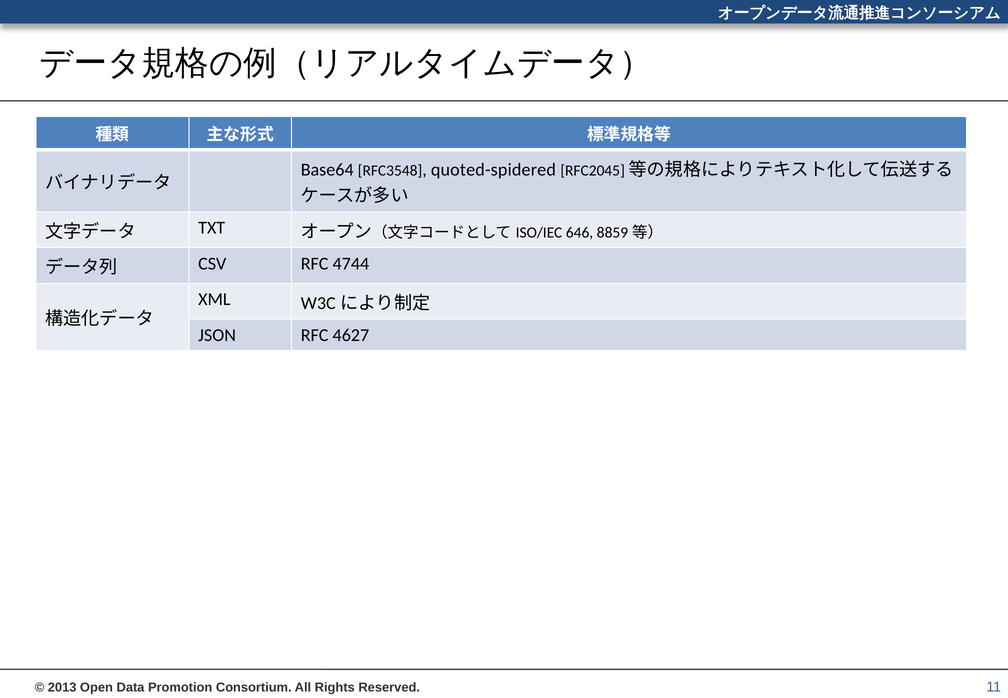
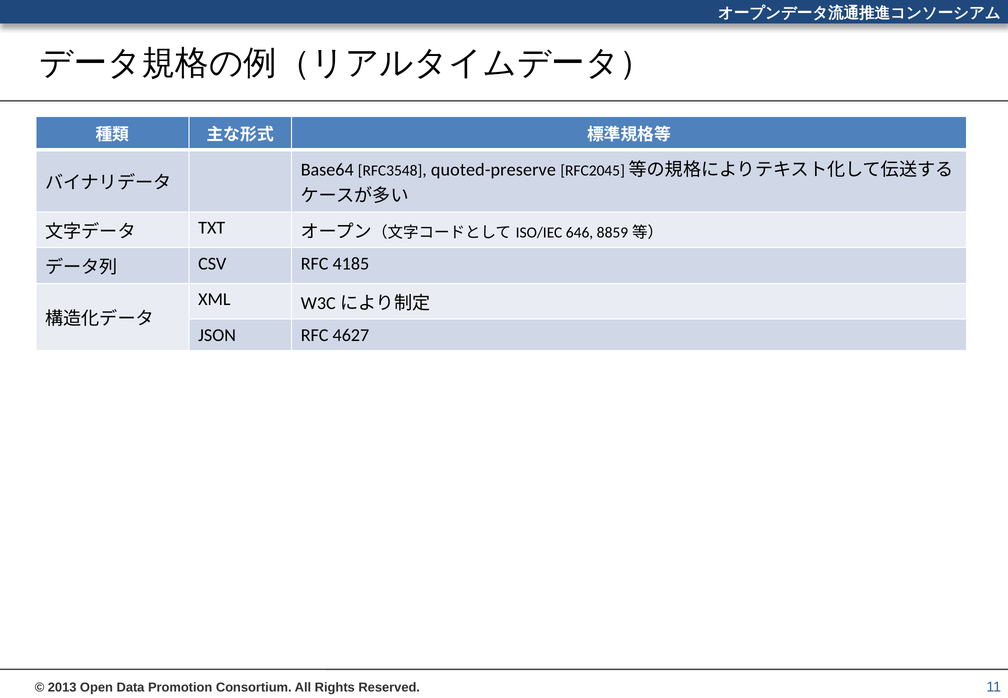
quoted-spidered: quoted-spidered -> quoted-preserve (493, 170)
4744: 4744 -> 4185 (351, 264)
